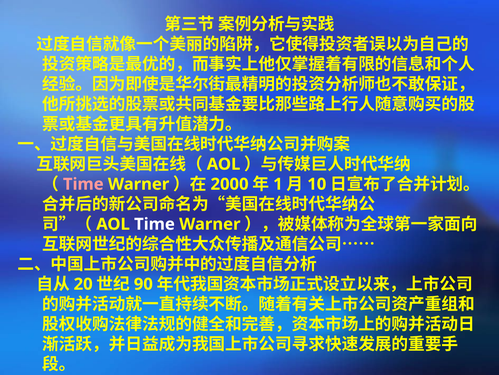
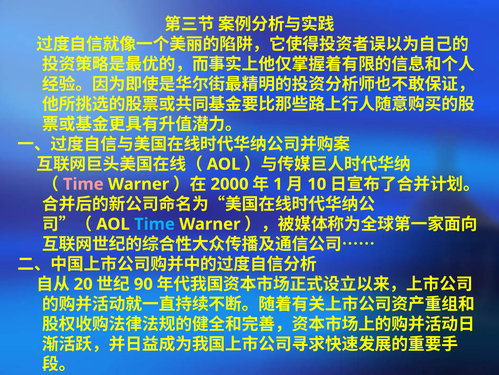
Time colour: white -> light blue (154, 224)
